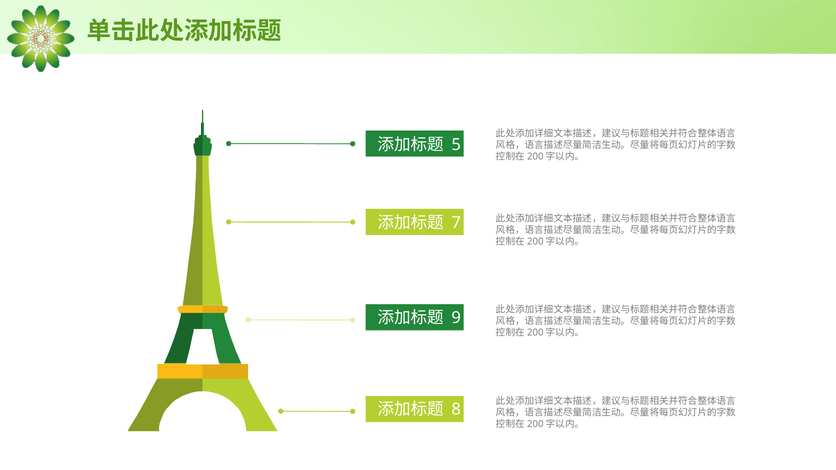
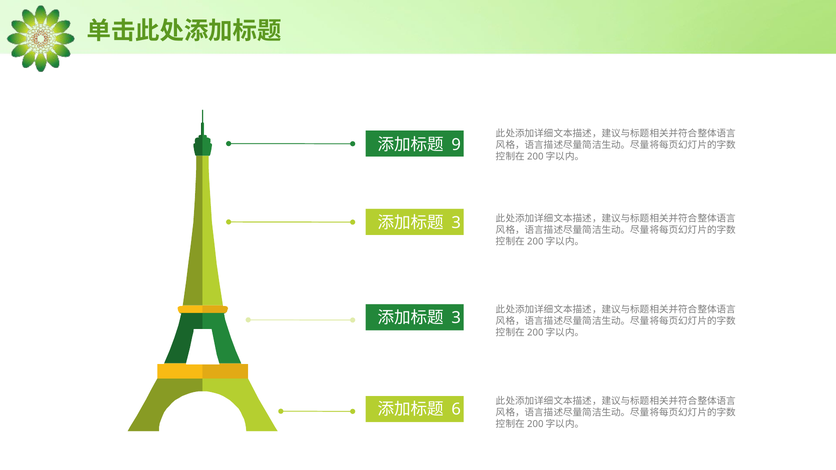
5: 5 -> 9 (456, 145)
7: 7 -> 3 (456, 223)
9: 9 -> 3 (456, 318)
8: 8 -> 6 (456, 410)
